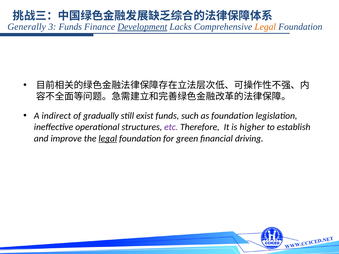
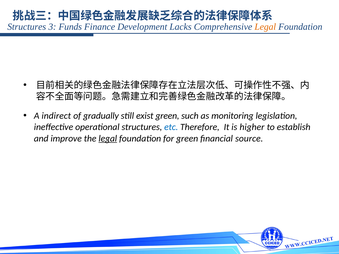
Generally: Generally -> Structures (27, 27)
Development underline: present -> none (142, 27)
exist funds: funds -> green (167, 116)
as foundation: foundation -> monitoring (232, 116)
etc colour: purple -> blue (171, 127)
driving: driving -> source (249, 139)
